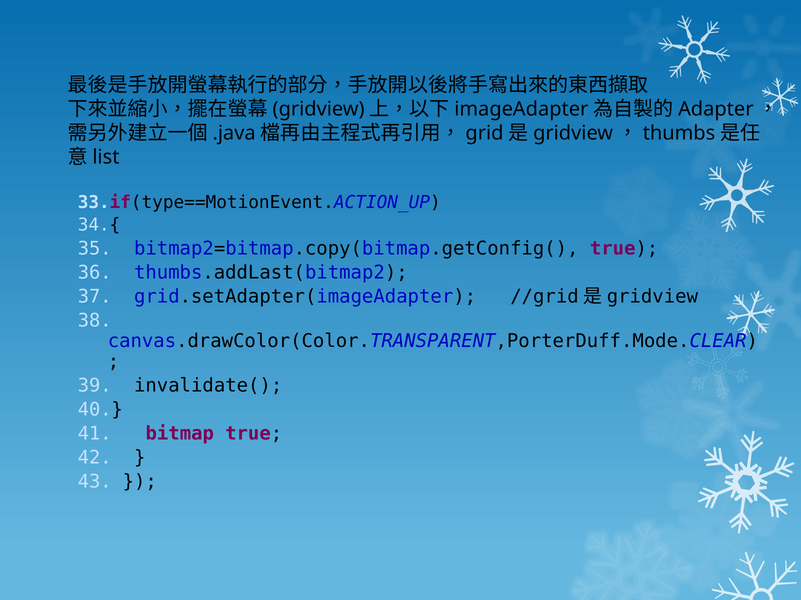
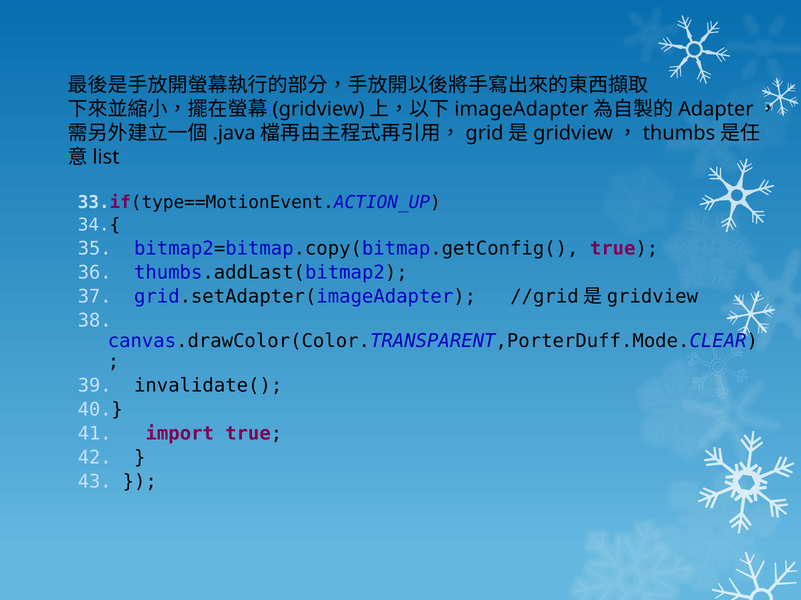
bitmap: bitmap -> import (180, 434)
